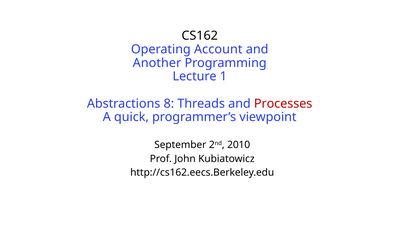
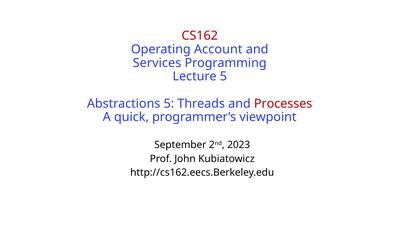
CS162 colour: black -> red (200, 36)
Another: Another -> Services (157, 63)
Lecture 1: 1 -> 5 (223, 77)
Abstractions 8: 8 -> 5 (169, 104)
2010: 2010 -> 2023 (239, 145)
